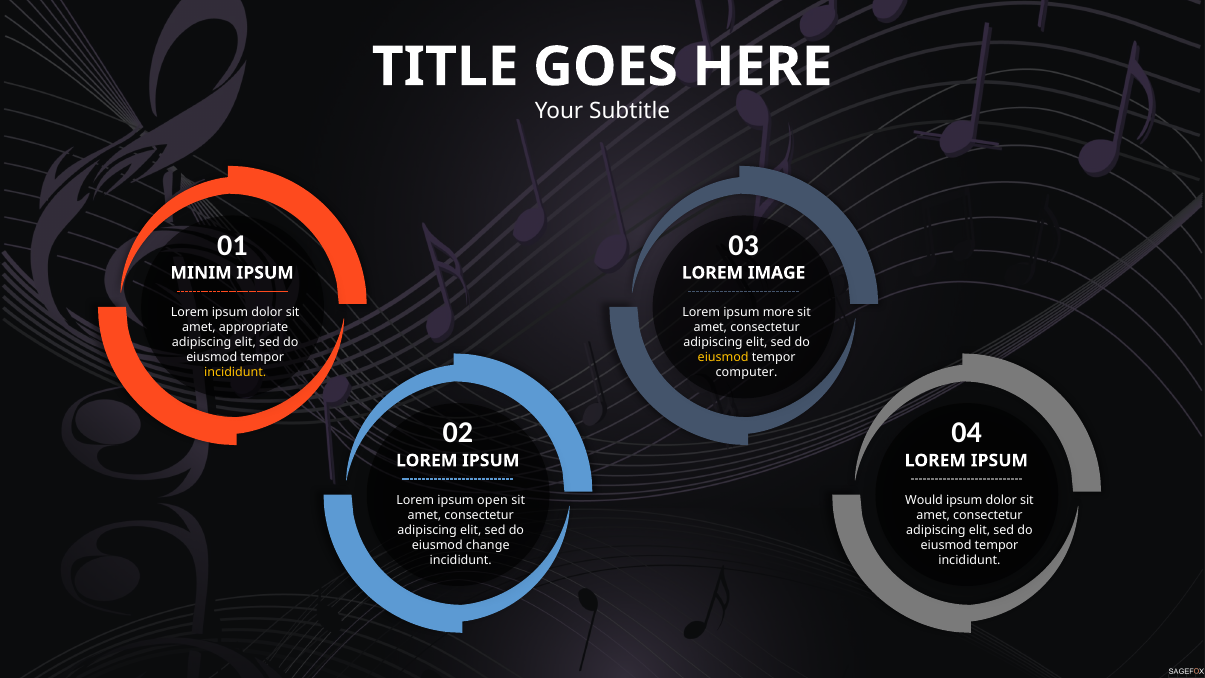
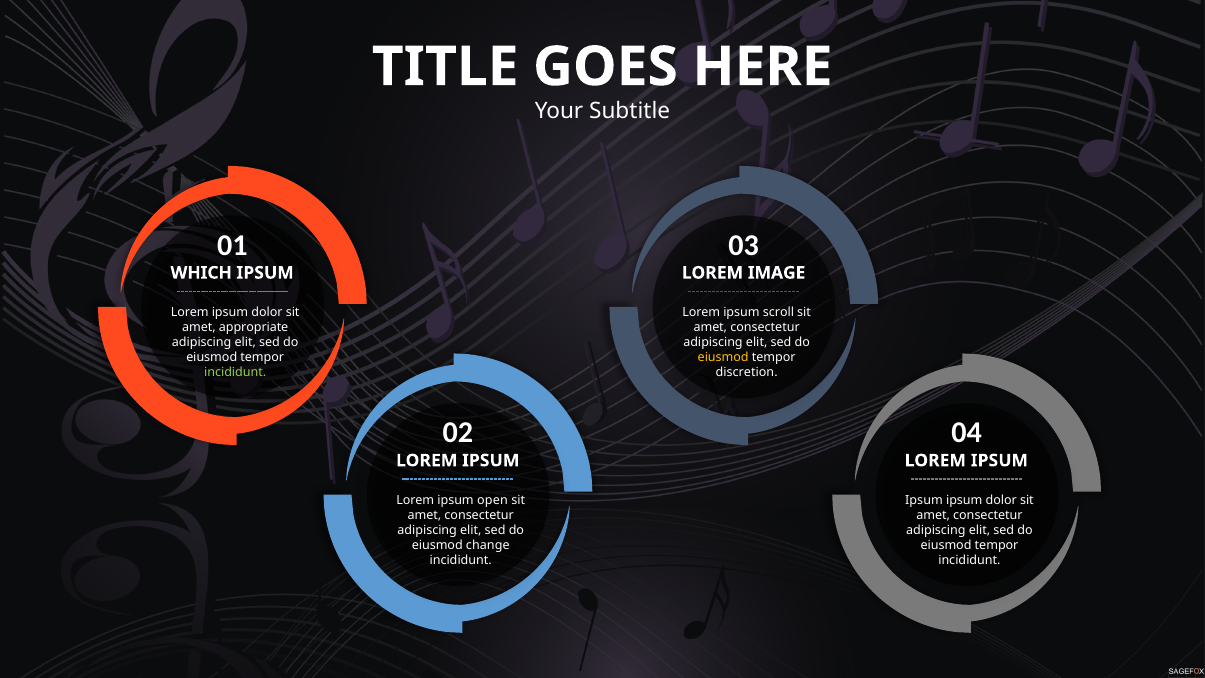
MINIM: MINIM -> WHICH (201, 273)
more: more -> scroll (778, 312)
incididunt colour: yellow -> light green (235, 373)
computer: computer -> discretion (747, 373)
Would: Would -> Ipsum (924, 500)
